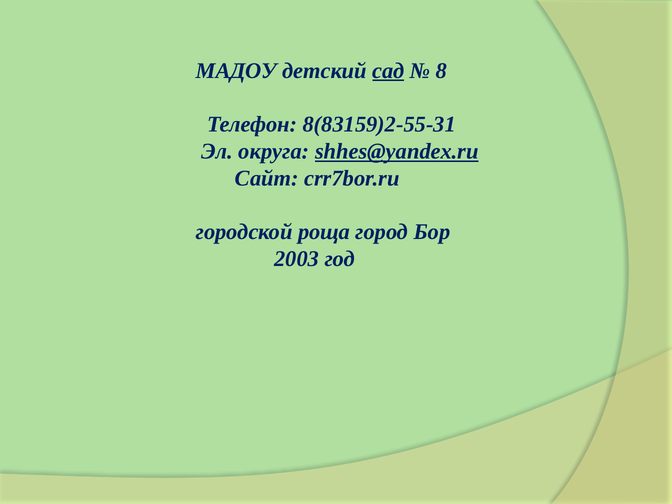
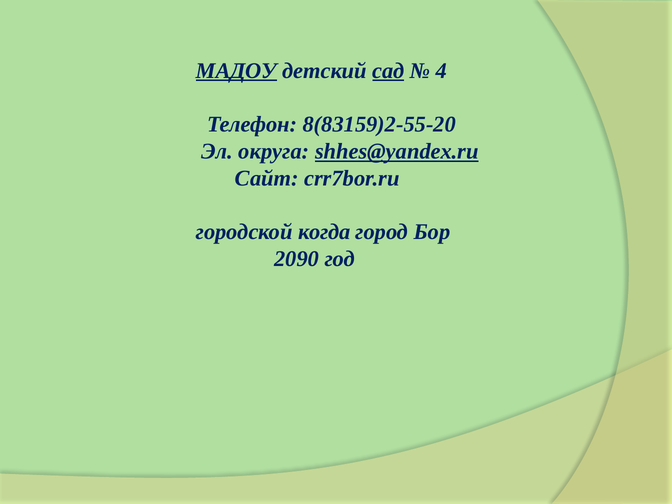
МАДОУ underline: none -> present (236, 71)
8: 8 -> 4 (441, 71)
8(83159)2-55-31: 8(83159)2-55-31 -> 8(83159)2-55-20 (379, 125)
роща: роща -> когда (324, 232)
2003: 2003 -> 2090 (297, 259)
